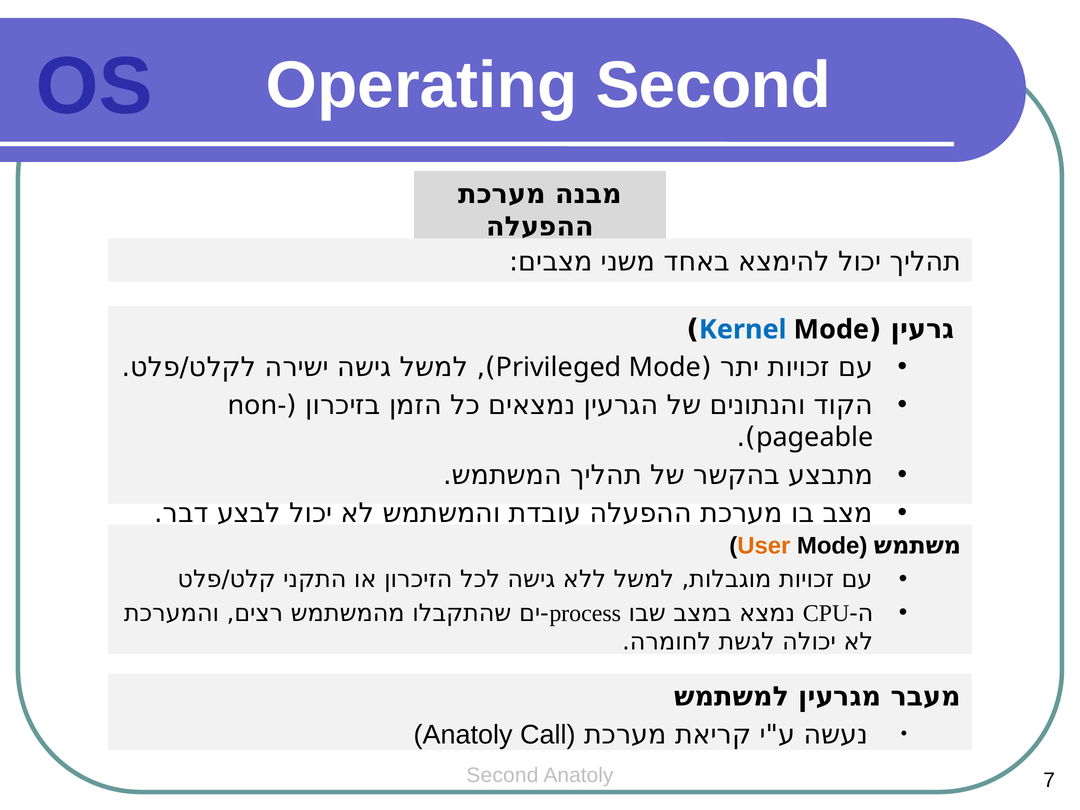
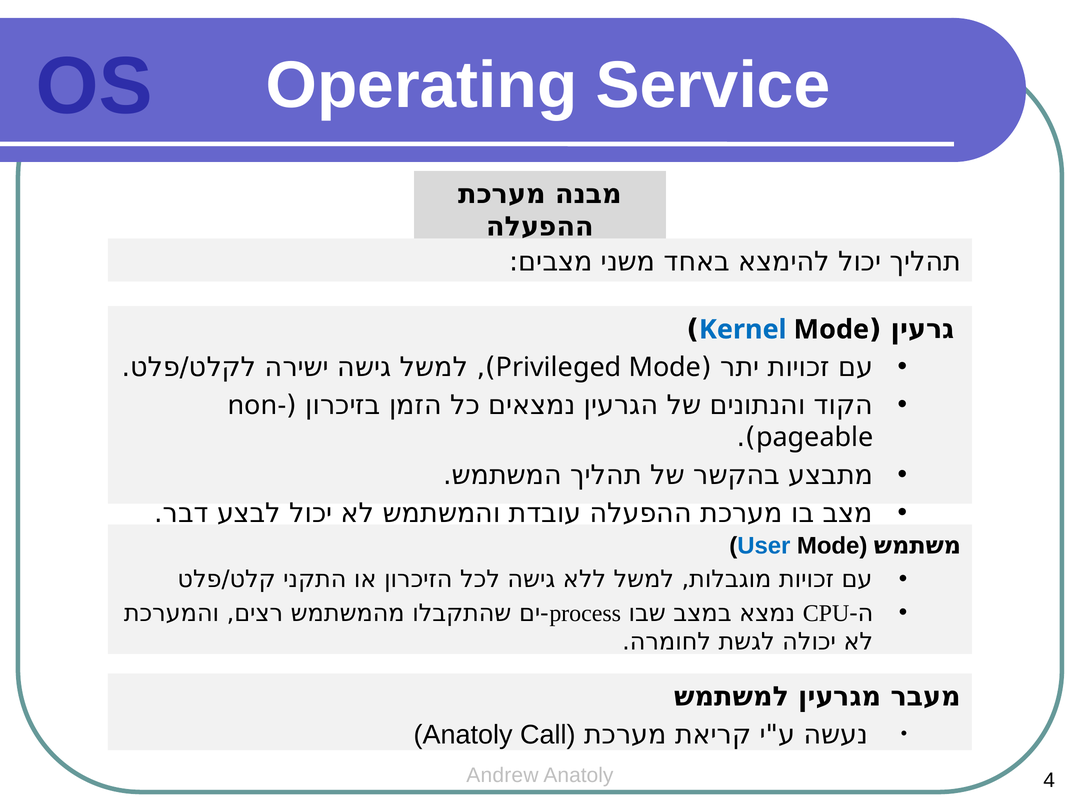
Operating Second: Second -> Service (713, 86)
User colour: orange -> blue (764, 546)
Second: Second -> Andrew (502, 775)
7: 7 -> 4 (1049, 781)
